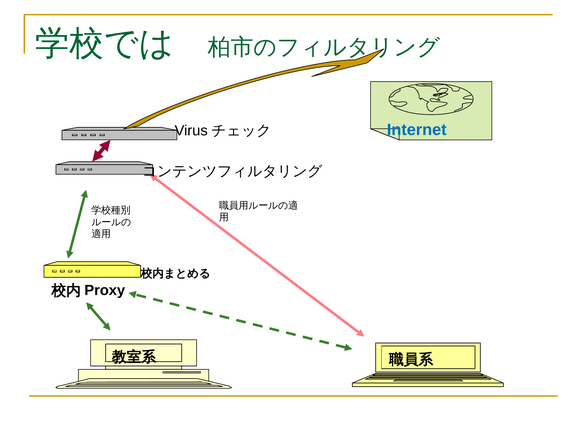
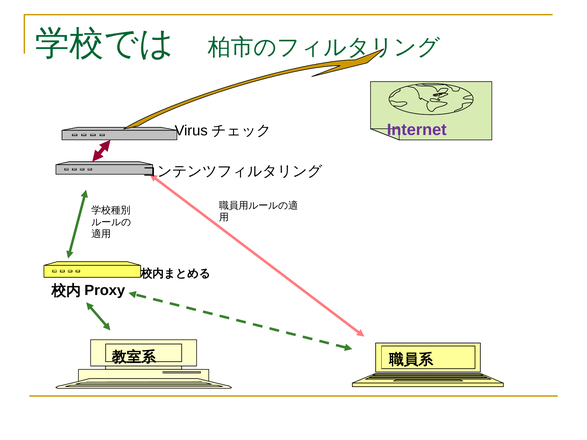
Internet colour: blue -> purple (417, 130)
